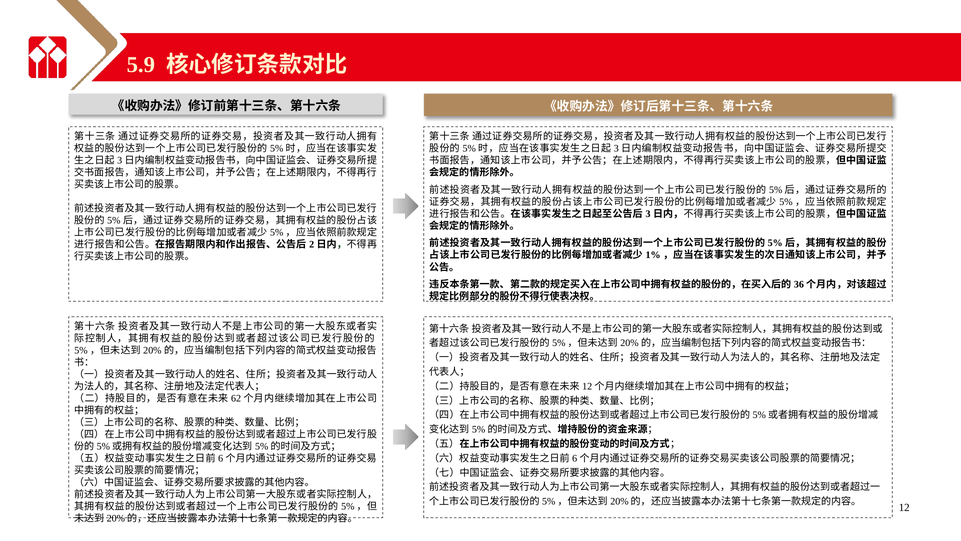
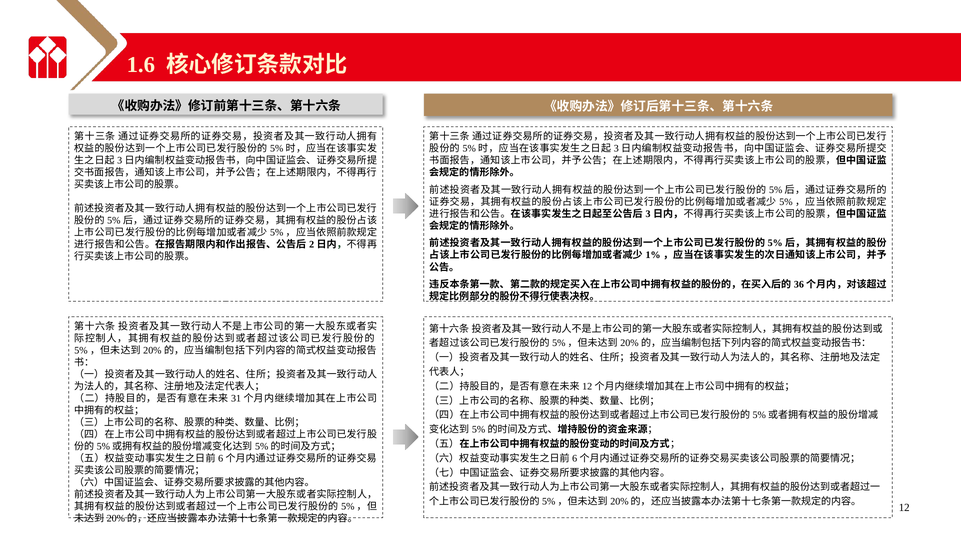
5.9: 5.9 -> 1.6 (141, 65)
62: 62 -> 31 (236, 398)
